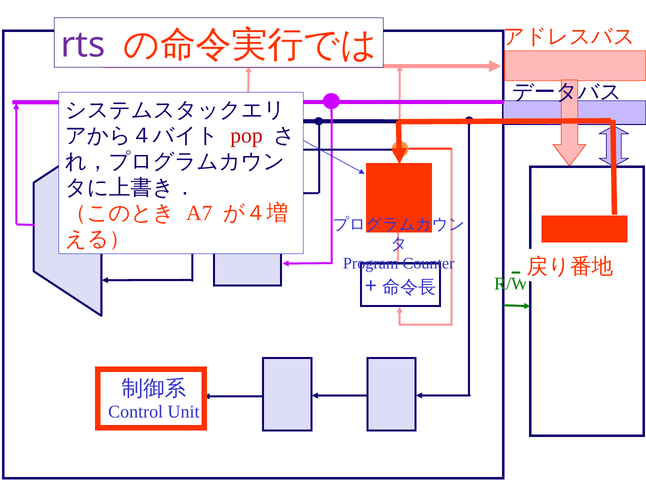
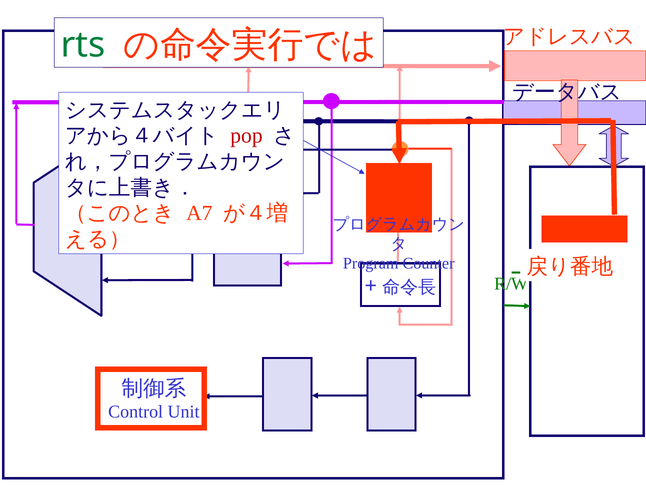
rts colour: purple -> green (83, 45)
